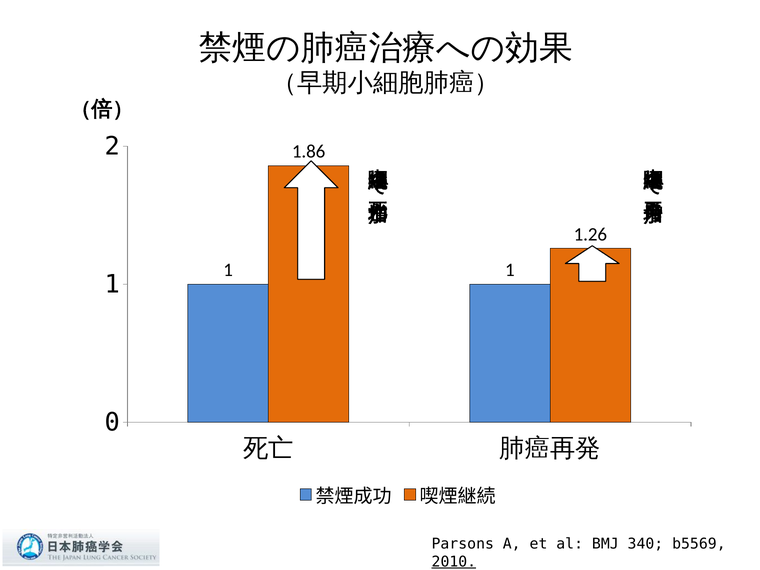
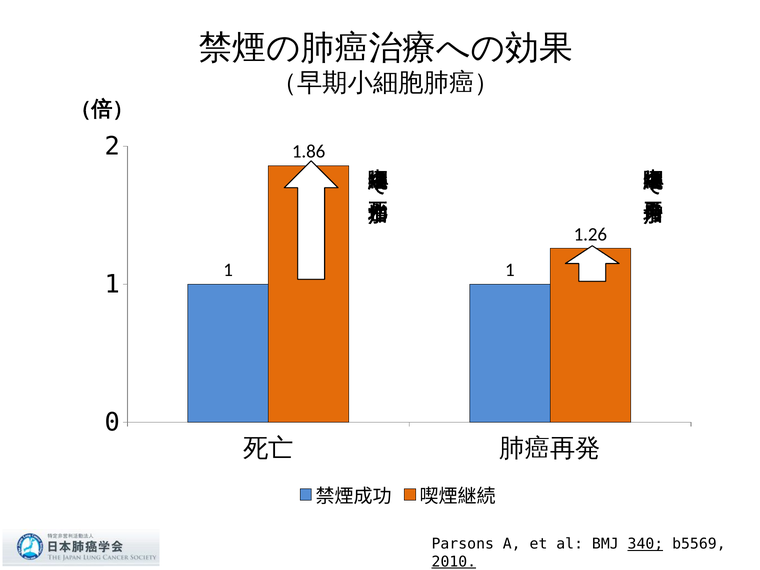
340 underline: none -> present (645, 544)
